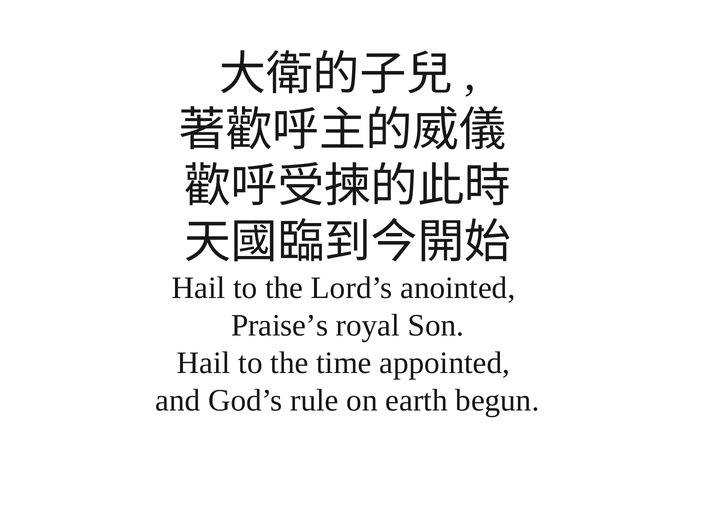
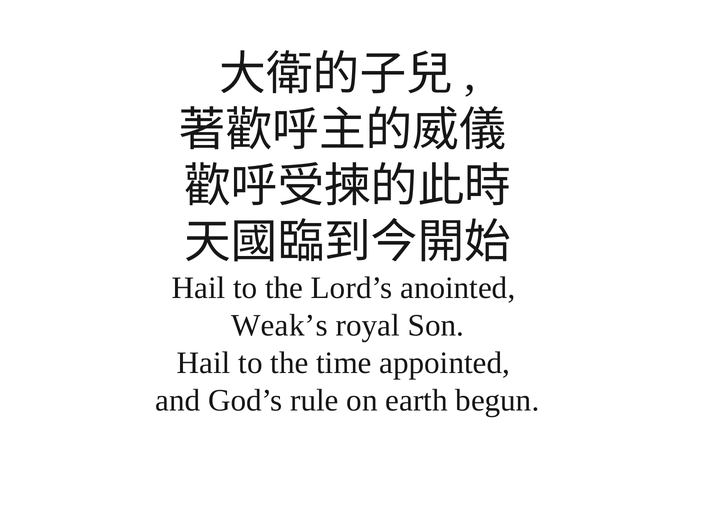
Praise’s: Praise’s -> Weak’s (279, 325)
